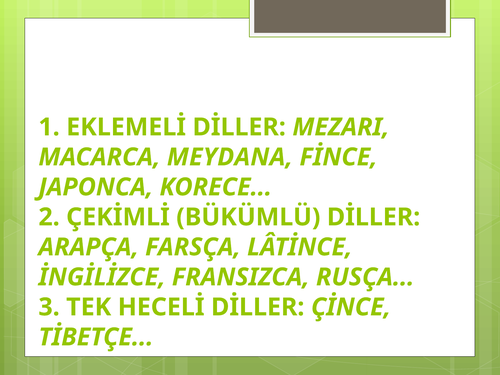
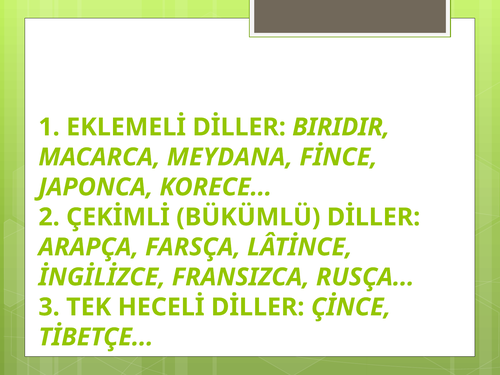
MEZARI: MEZARI -> BIRIDIR (341, 127)
